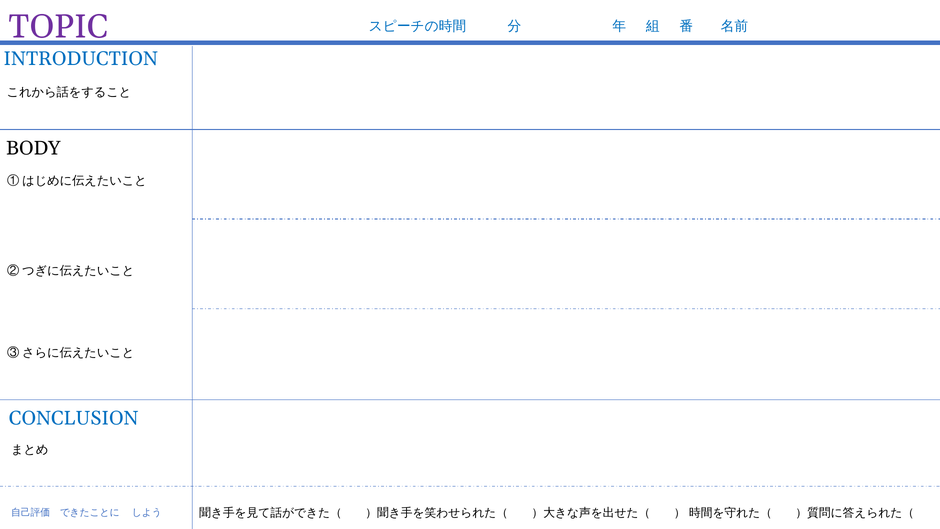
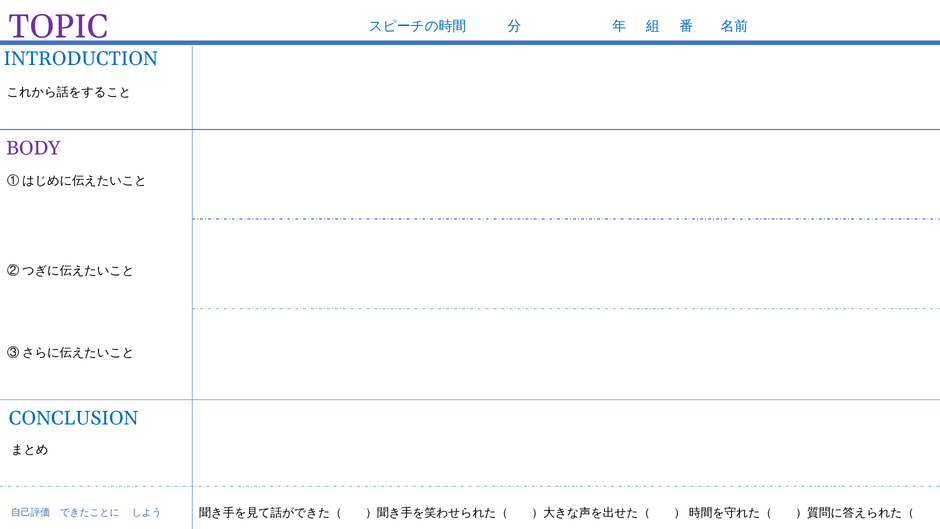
BODY colour: black -> purple (33, 148)
